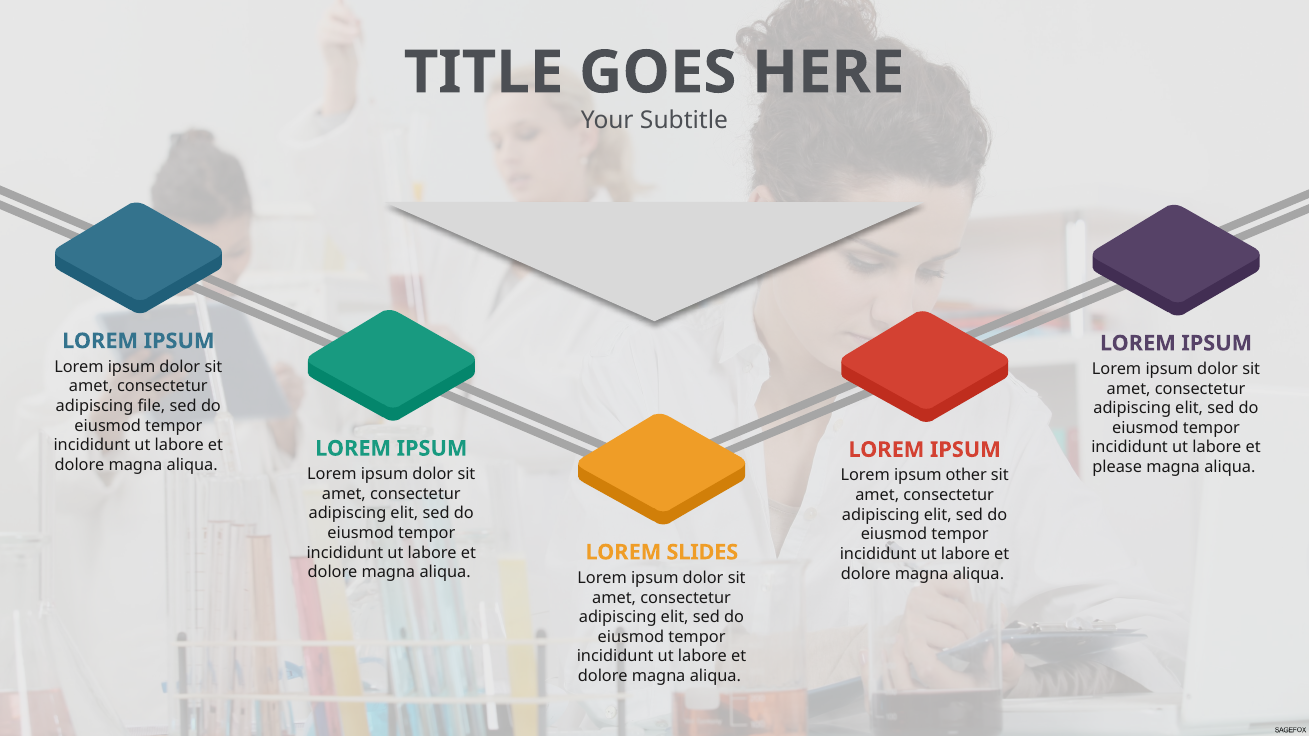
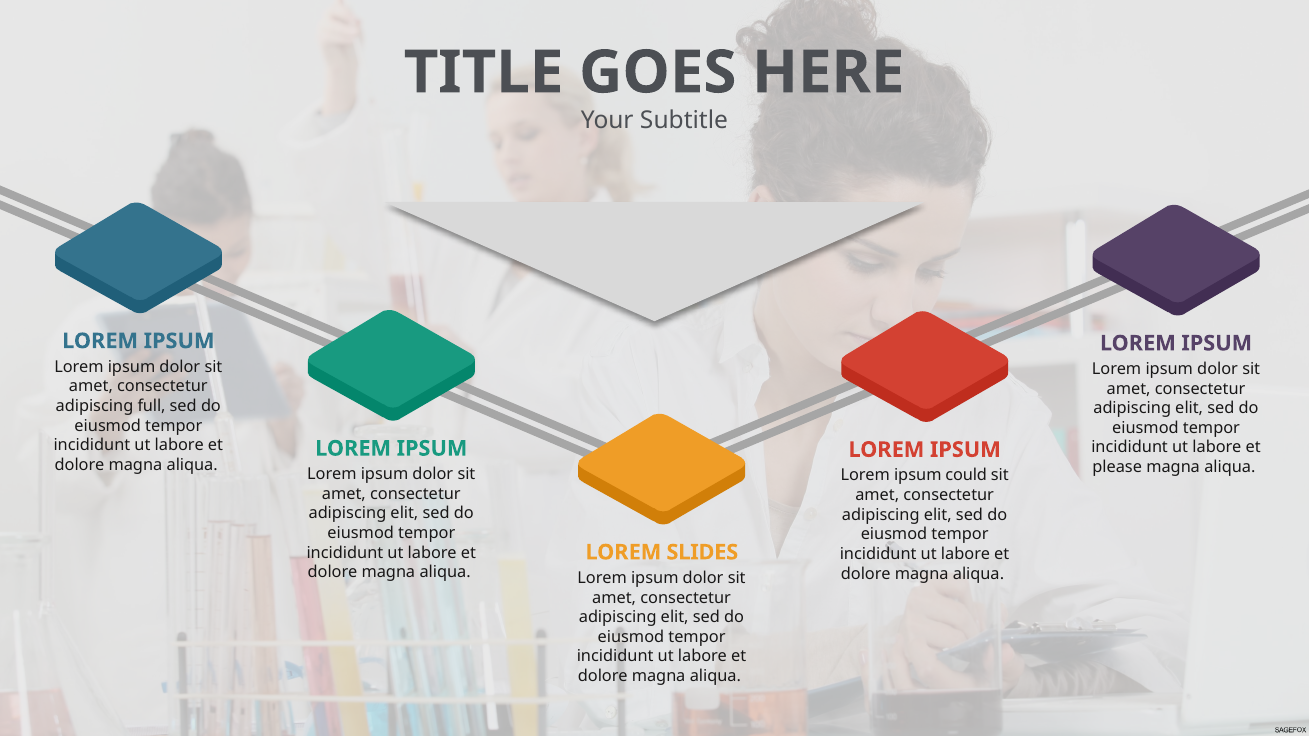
file: file -> full (152, 406)
other: other -> could (966, 476)
